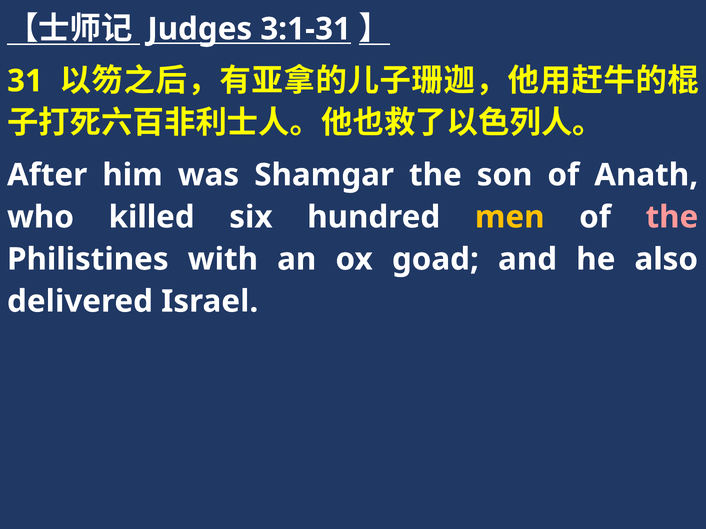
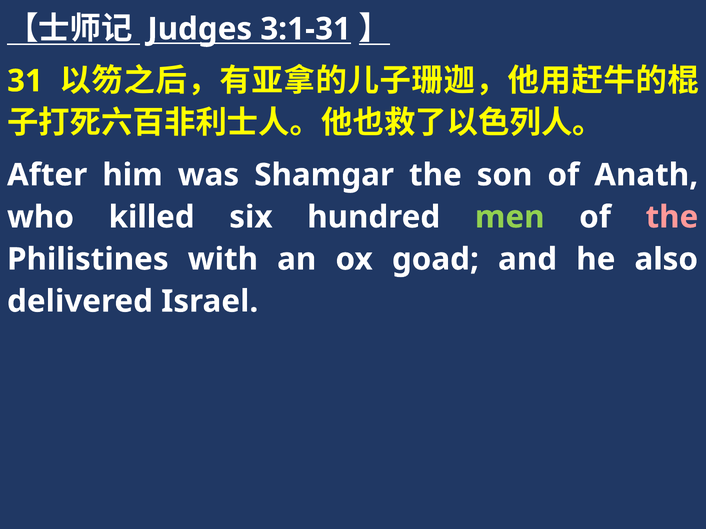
men colour: yellow -> light green (510, 217)
